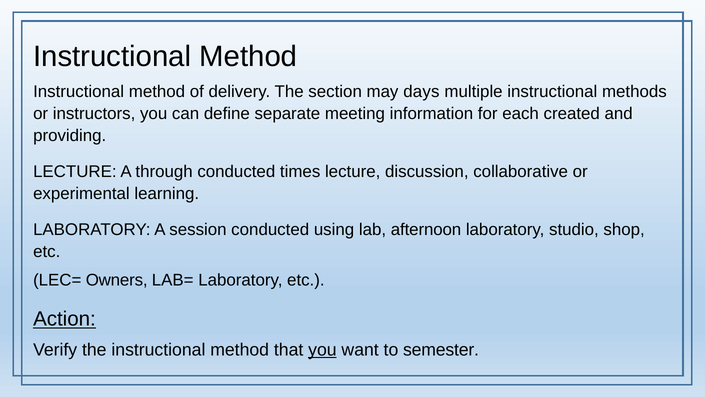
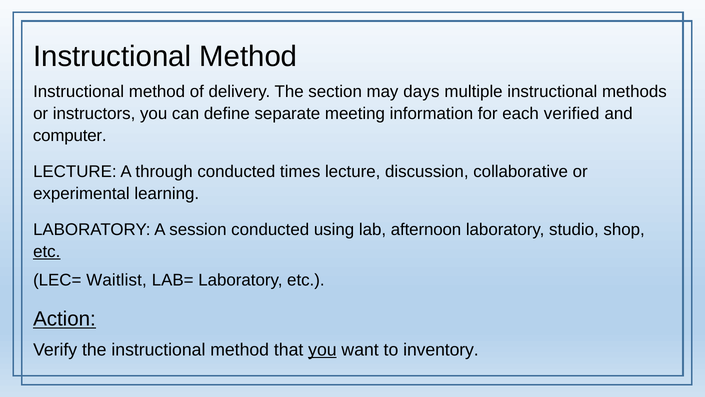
created: created -> verified (572, 114)
providing: providing -> computer (70, 135)
etc underline: none -> present (47, 251)
Owners: Owners -> Waitlist (117, 280)
semester: semester -> inventory (441, 350)
